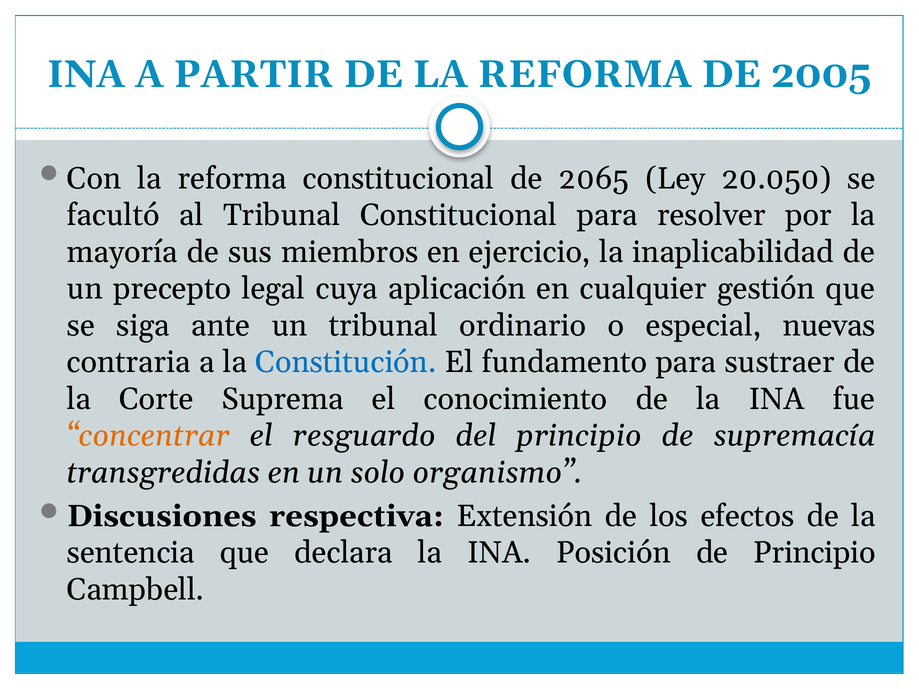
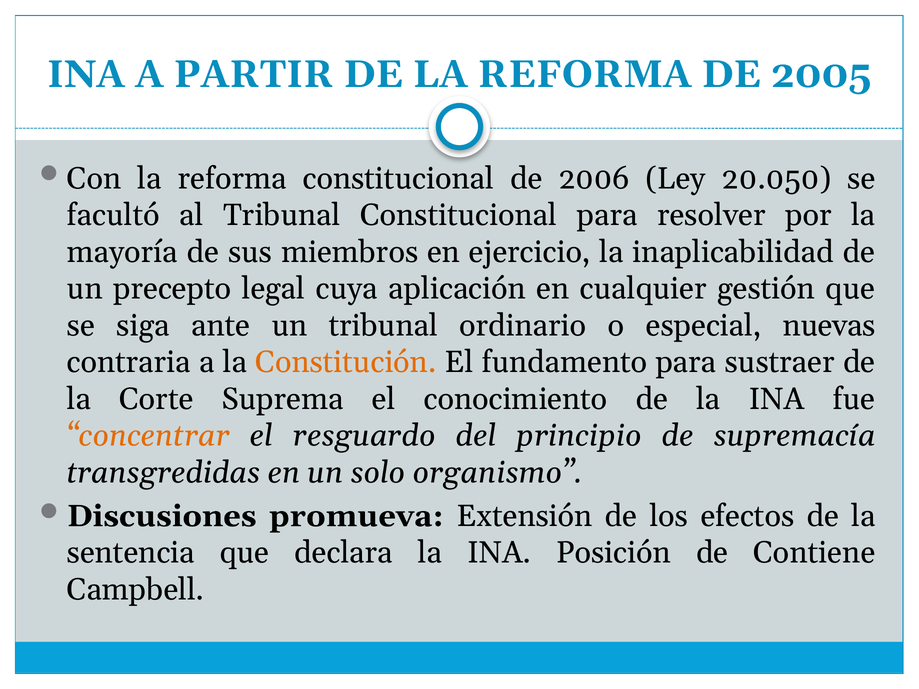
2065: 2065 -> 2006 (594, 179)
Constitución colour: blue -> orange (346, 362)
respectiva: respectiva -> promueva (357, 516)
de Principio: Principio -> Contiene (814, 553)
